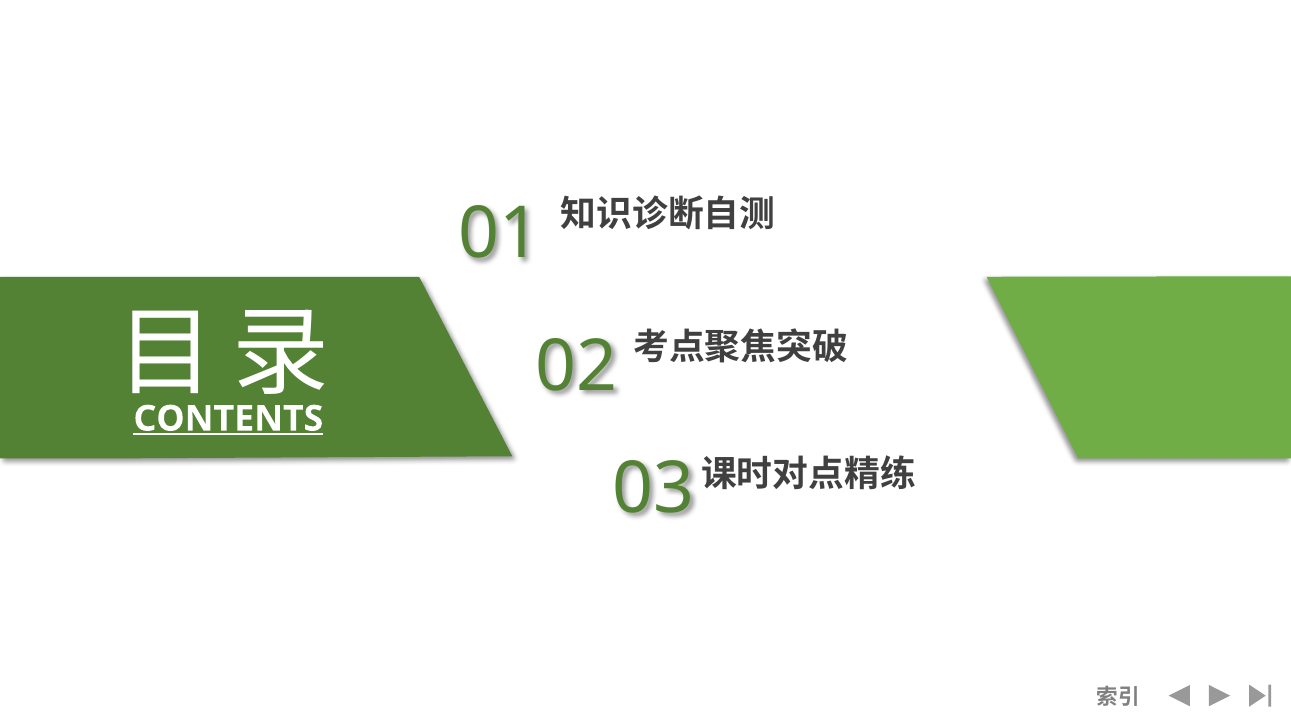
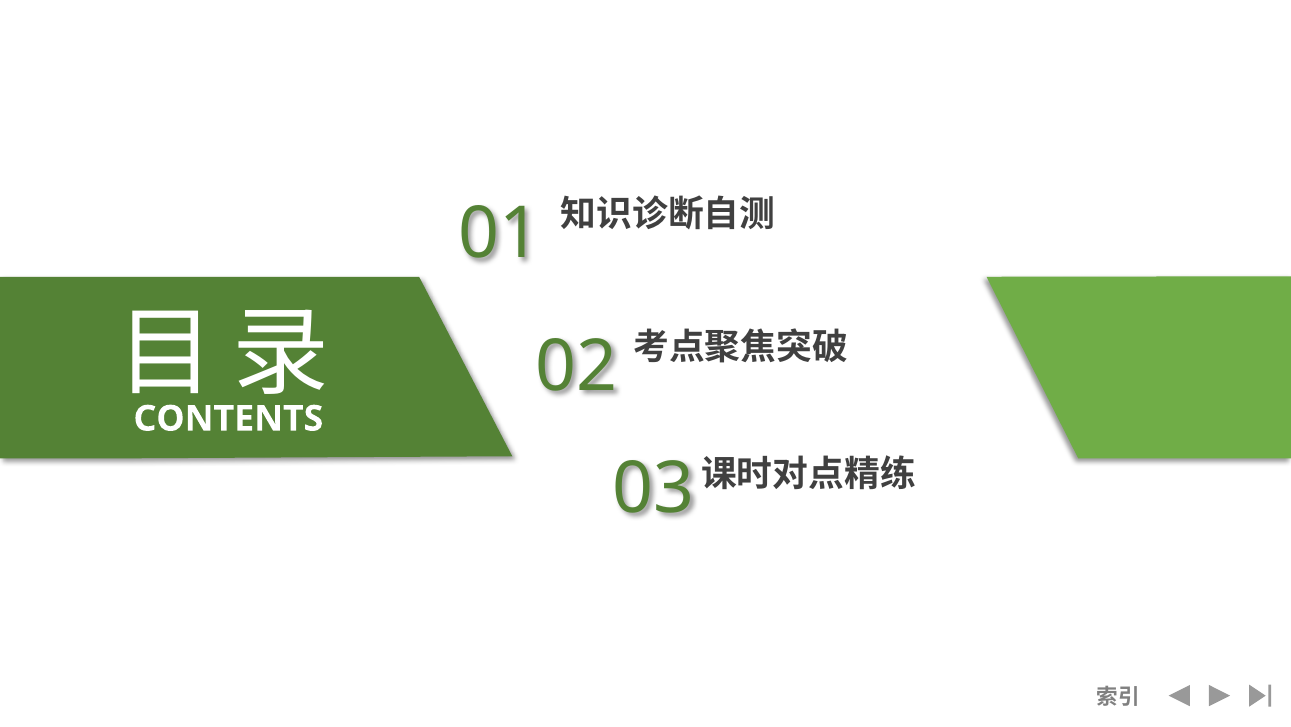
CONTENTS underline: present -> none (228, 418)
